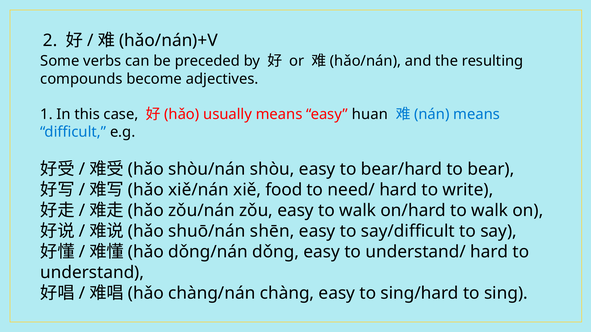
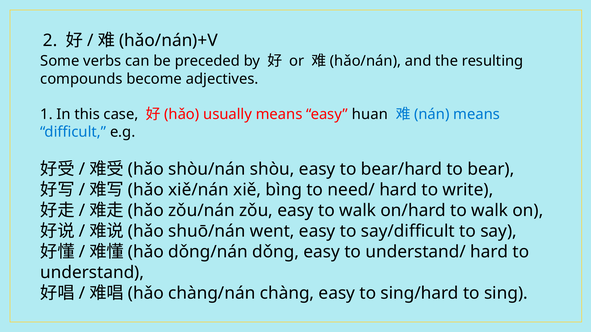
food: food -> bìng (284, 190)
shēn: shēn -> went (272, 231)
